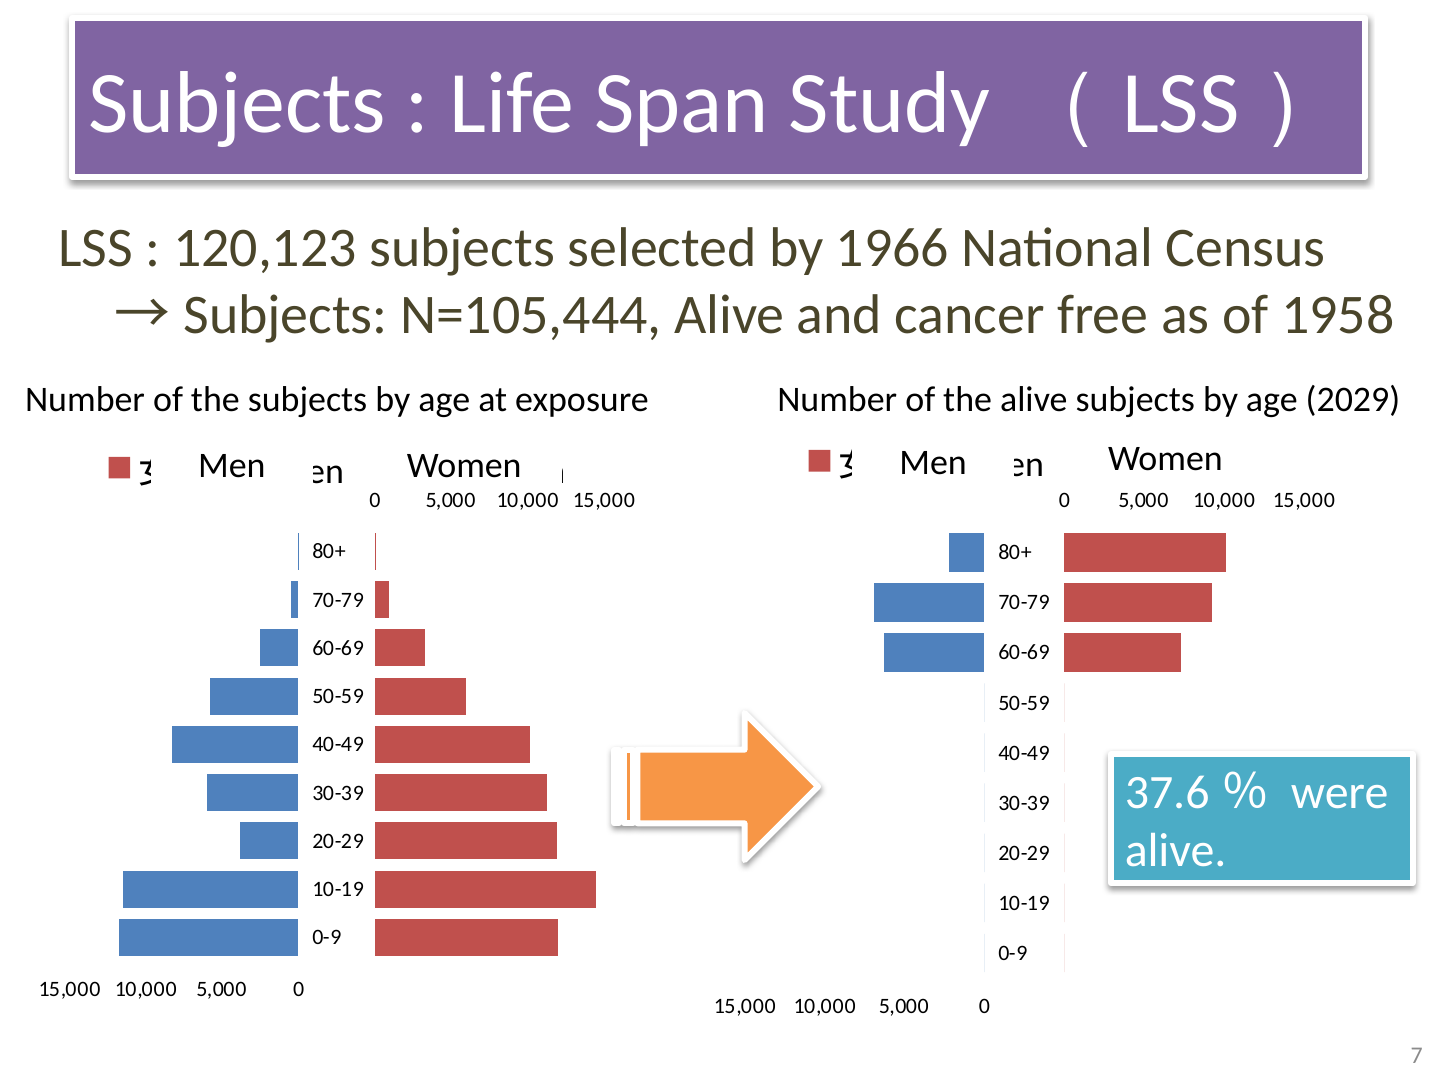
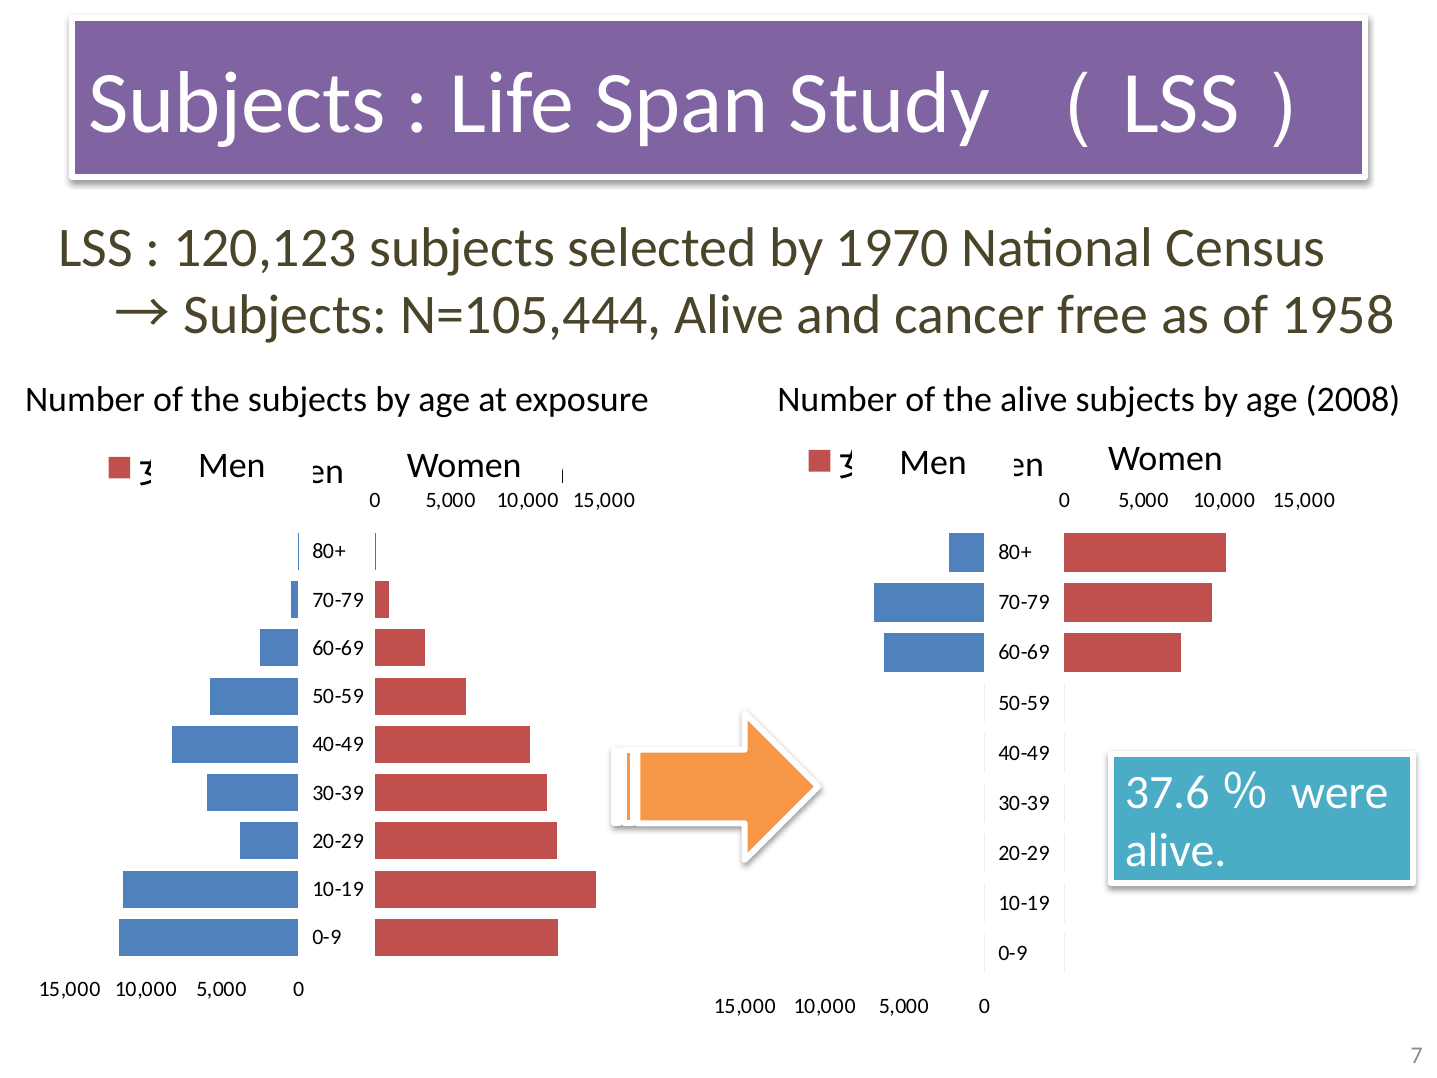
1966: 1966 -> 1970 (892, 248)
2029: 2029 -> 2008 (1353, 400)
